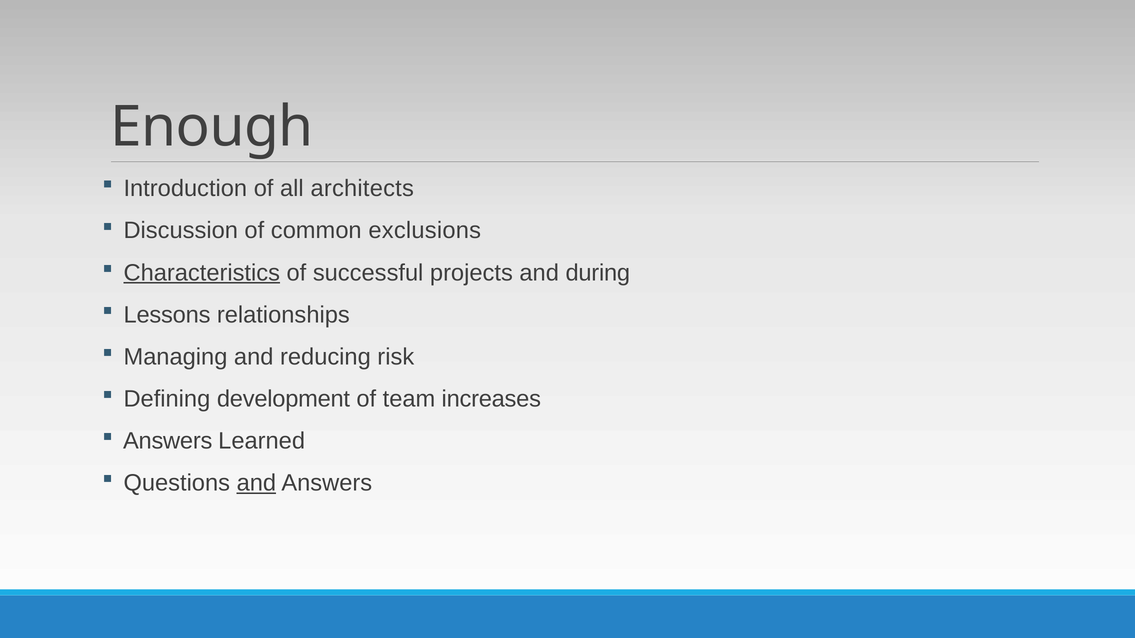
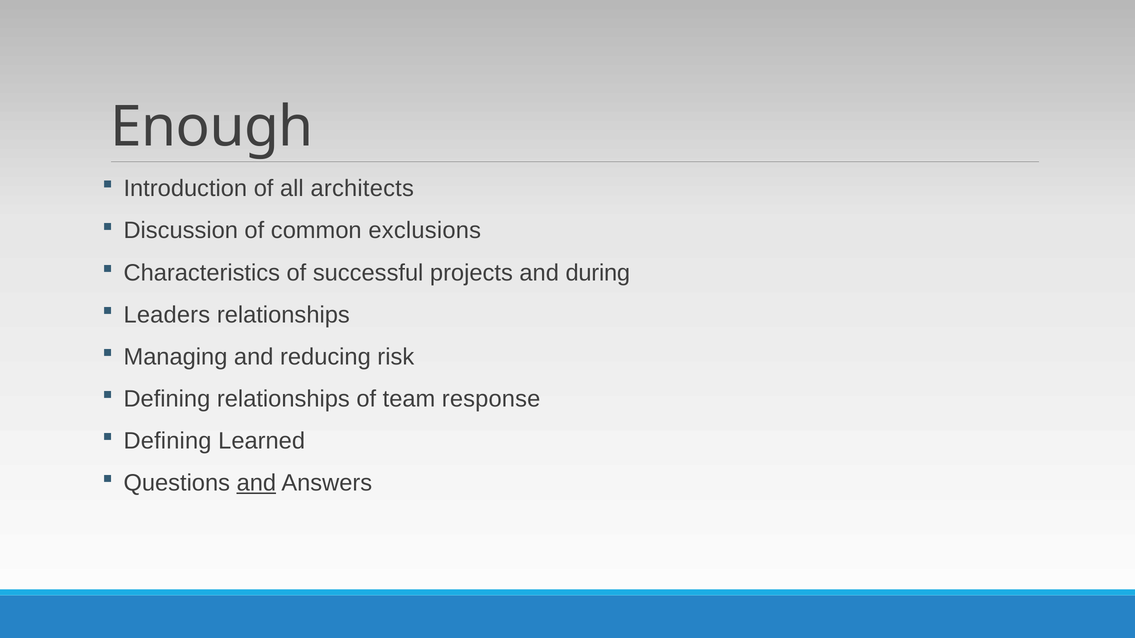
Characteristics underline: present -> none (202, 273)
Lessons: Lessons -> Leaders (167, 315)
Defining development: development -> relationships (283, 399)
increases: increases -> response (491, 399)
Answers: Answers -> Defining (168, 441)
